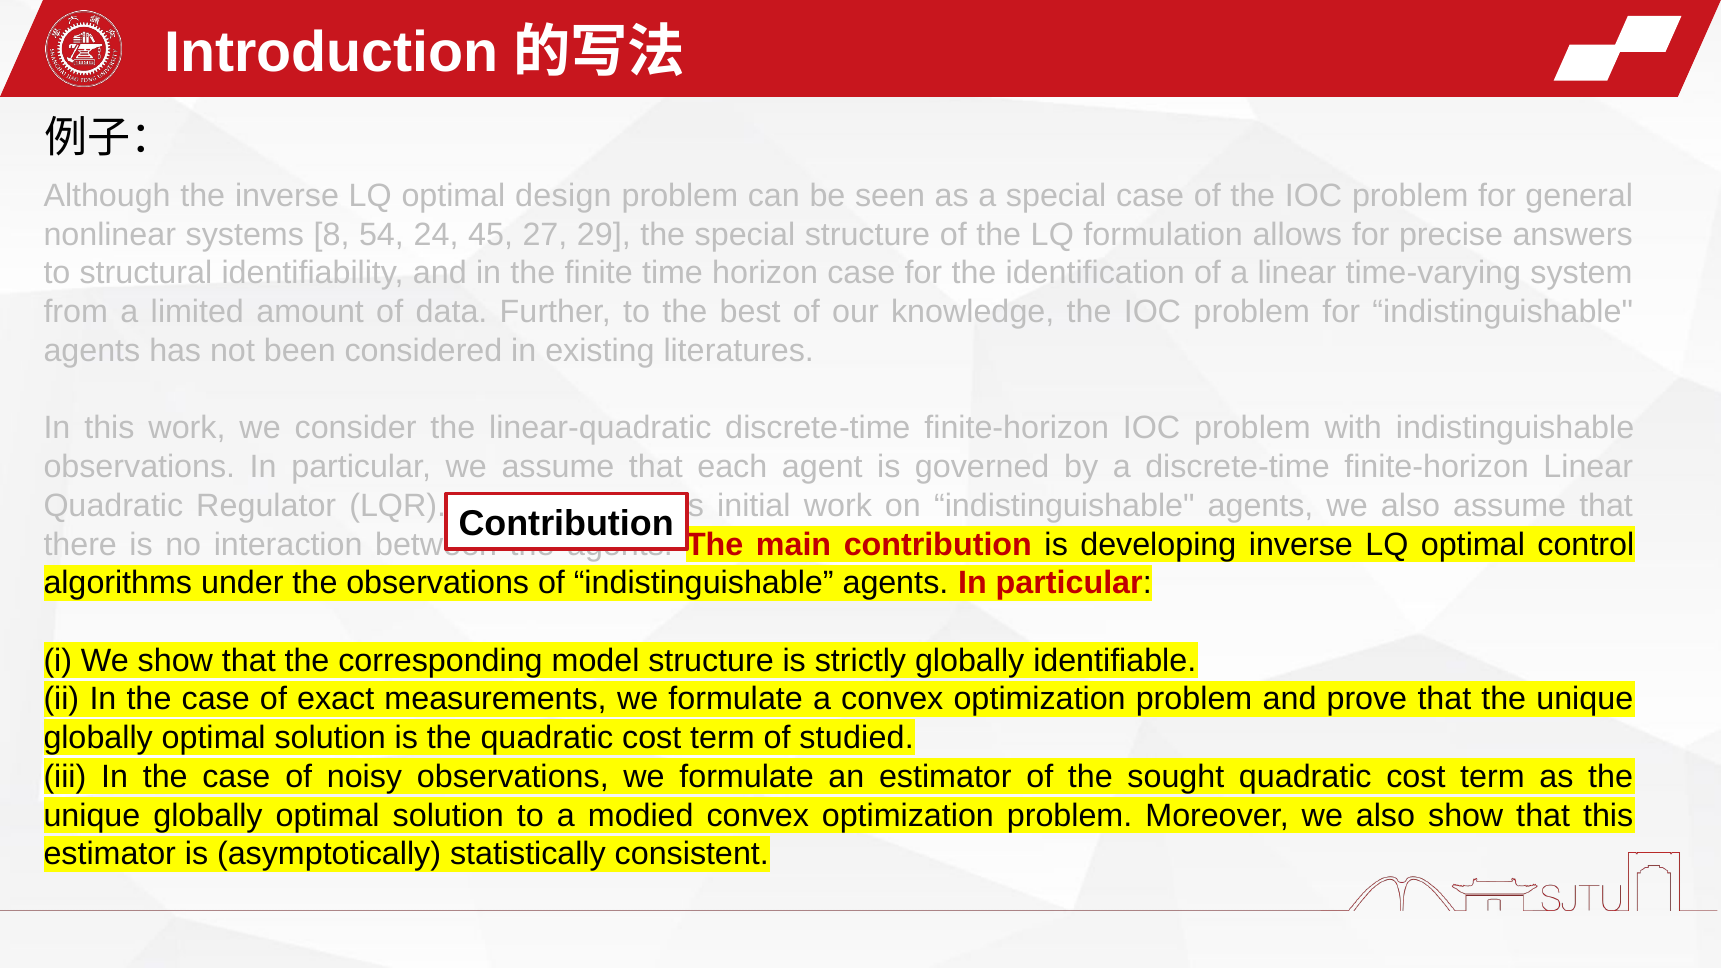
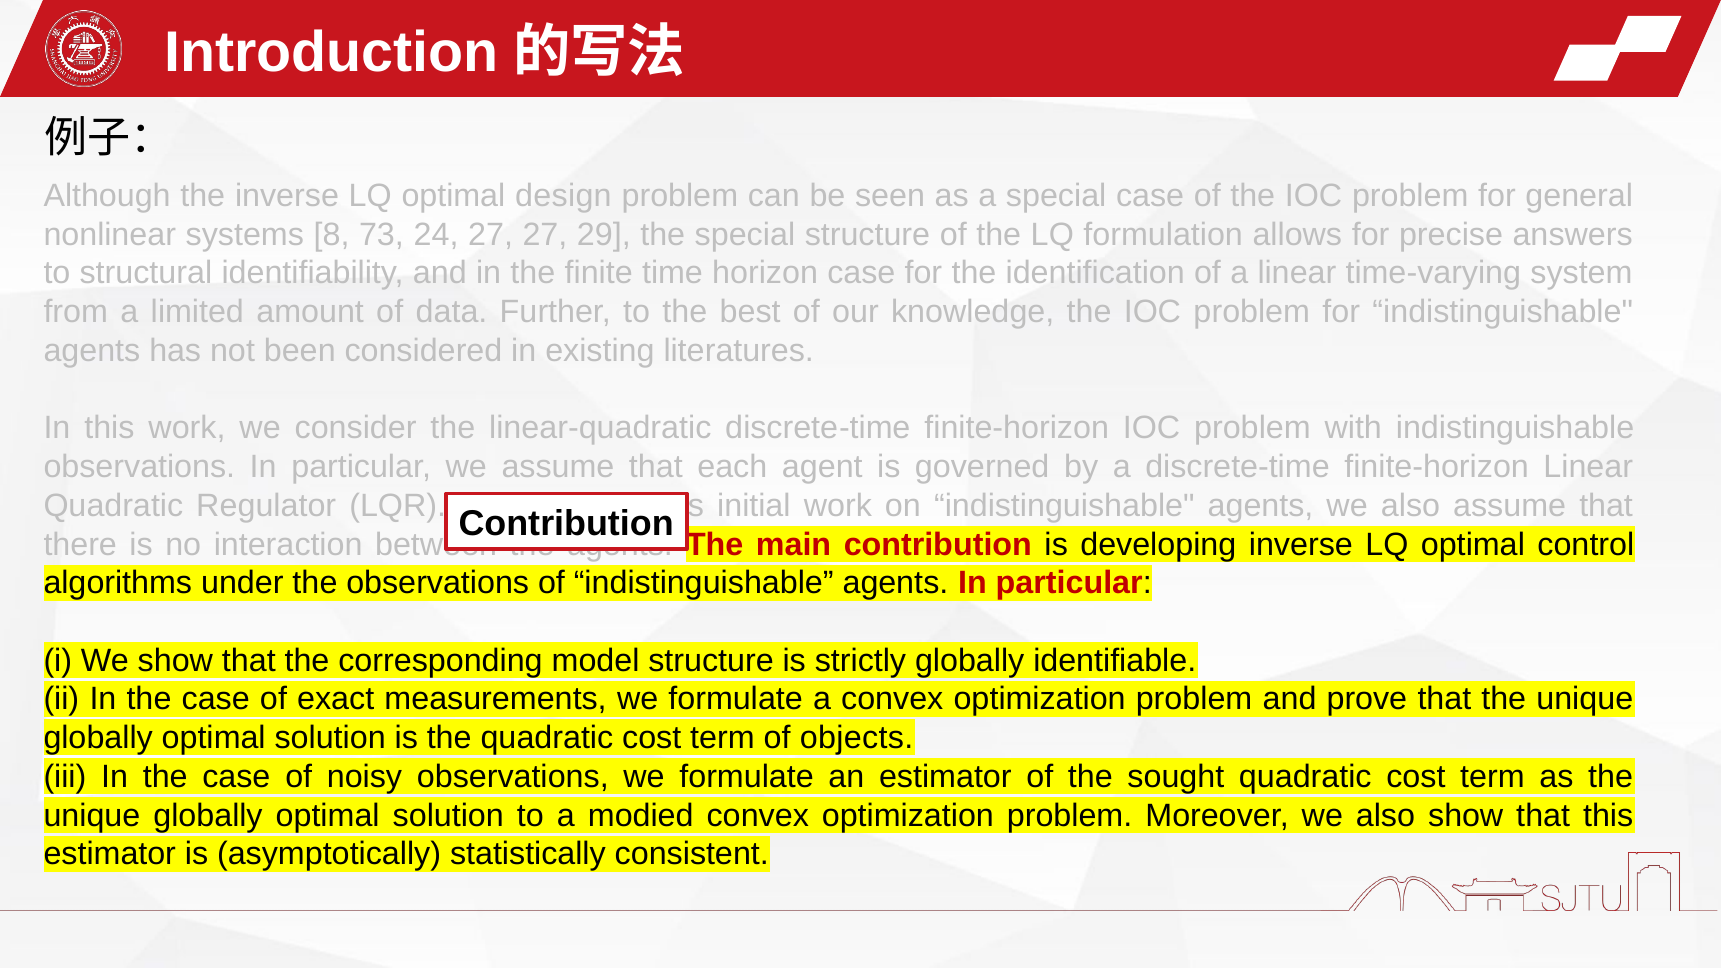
54: 54 -> 73 (381, 235)
24 45: 45 -> 27 (491, 235)
studied: studied -> objects (857, 738)
